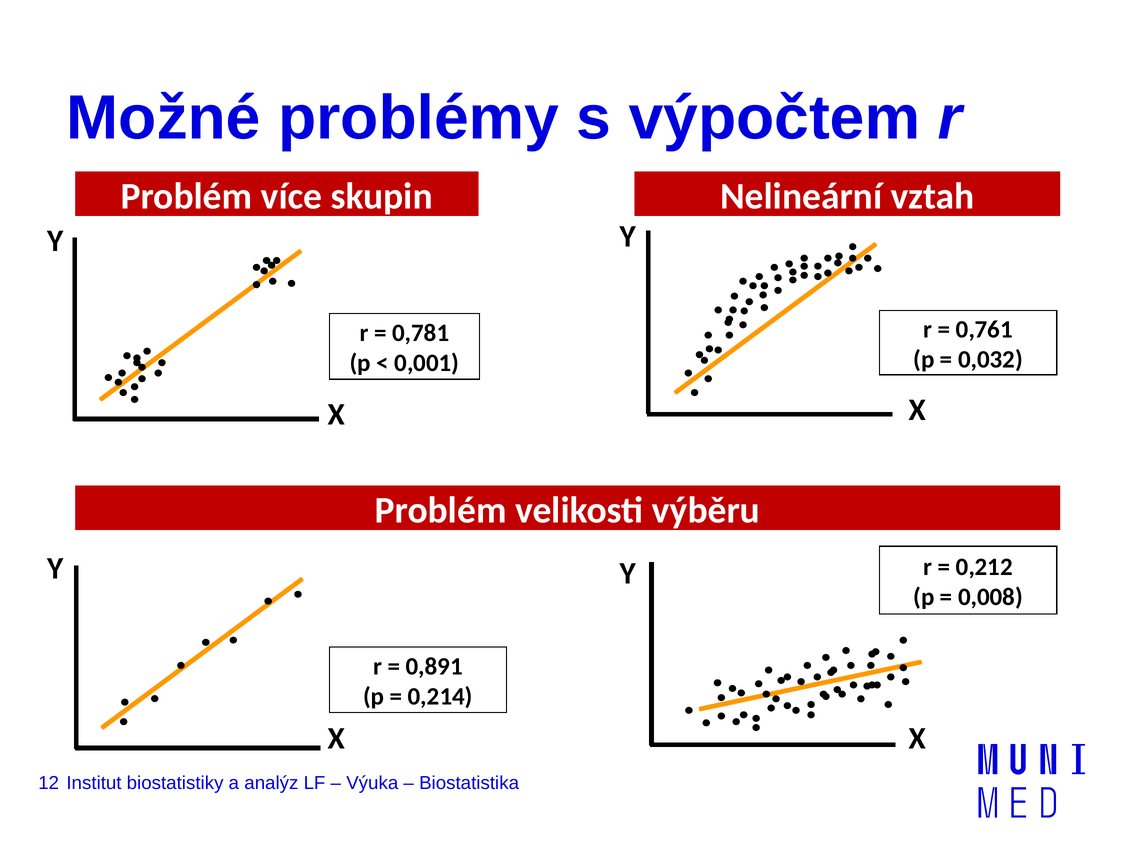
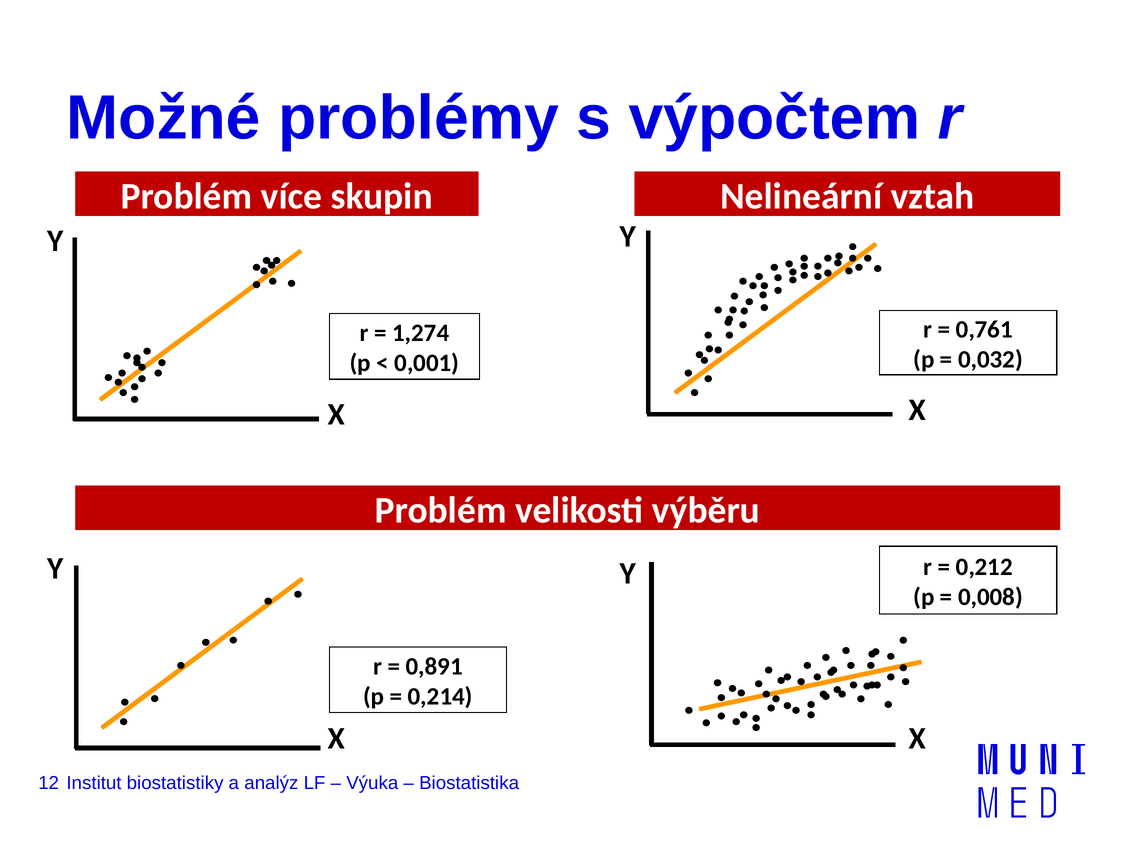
0,781: 0,781 -> 1,274 (421, 333)
